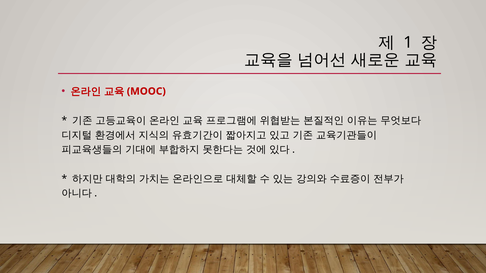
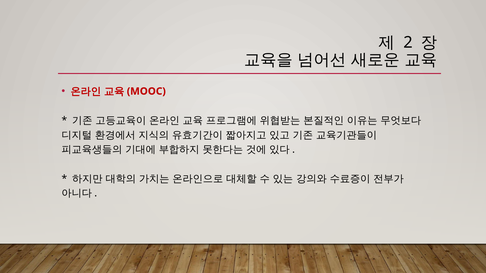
1: 1 -> 2 (408, 43)
